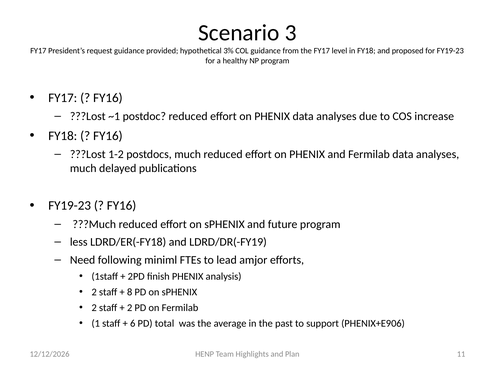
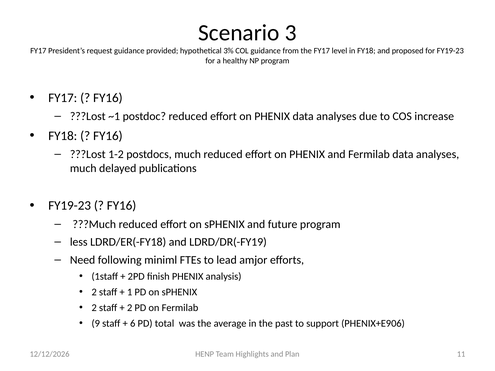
8: 8 -> 1 (130, 292)
1: 1 -> 9 (96, 323)
